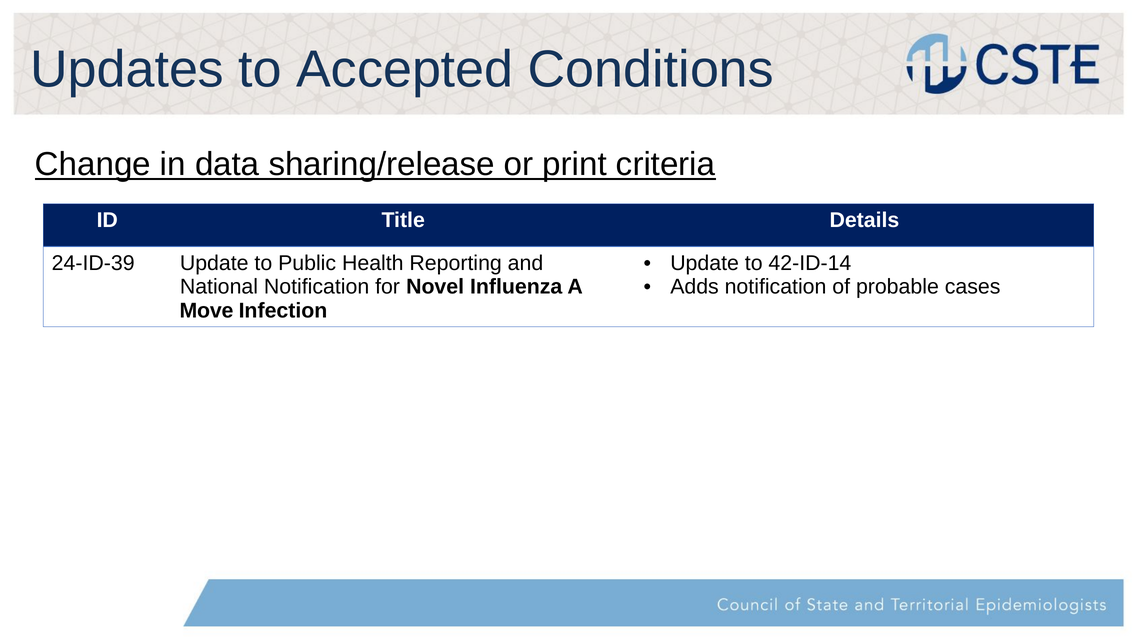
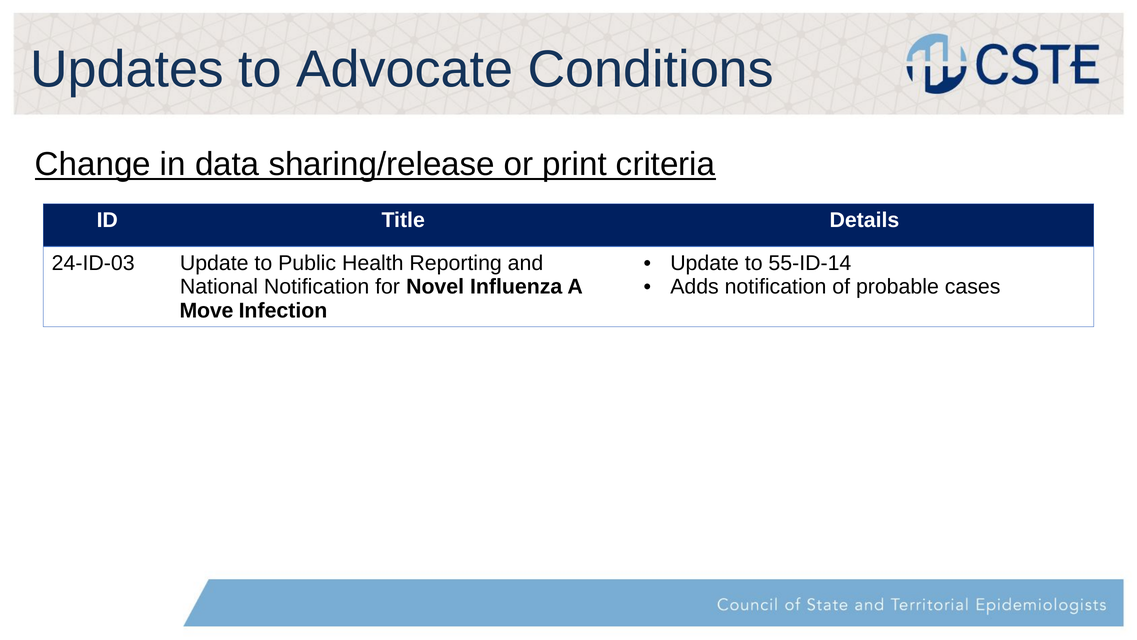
Accepted: Accepted -> Advocate (405, 69)
24-ID-39: 24-ID-39 -> 24-ID-03 (93, 263)
42-ID-14: 42-ID-14 -> 55-ID-14 (810, 263)
